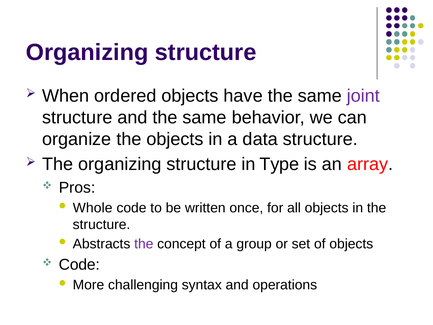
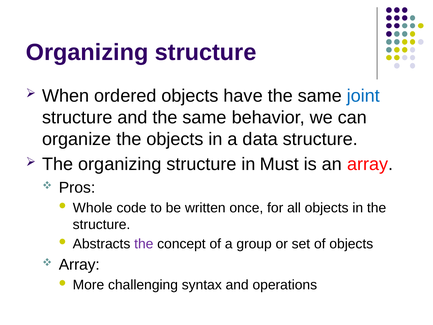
joint colour: purple -> blue (363, 96)
Type: Type -> Must (279, 164)
Code: Code -> Array (79, 265)
